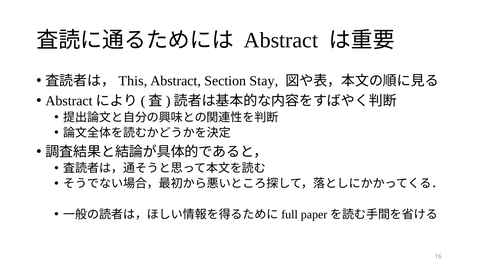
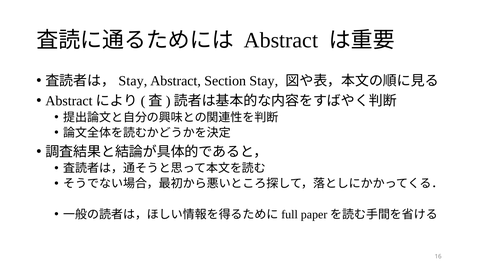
This: This -> Stay (133, 81)
